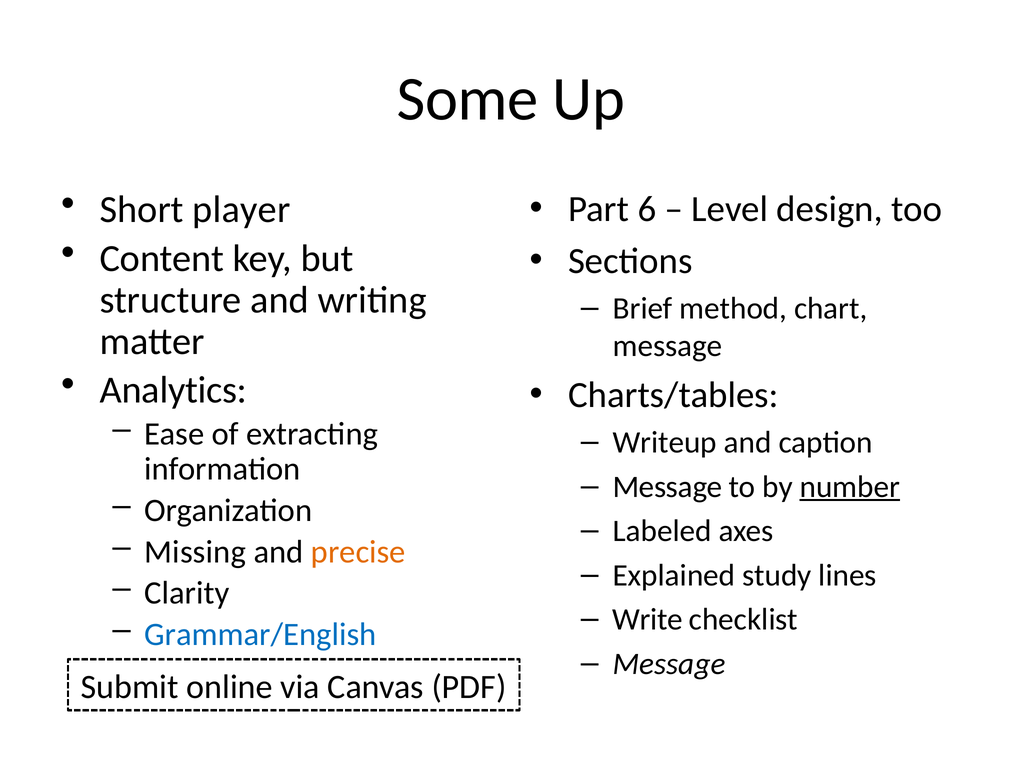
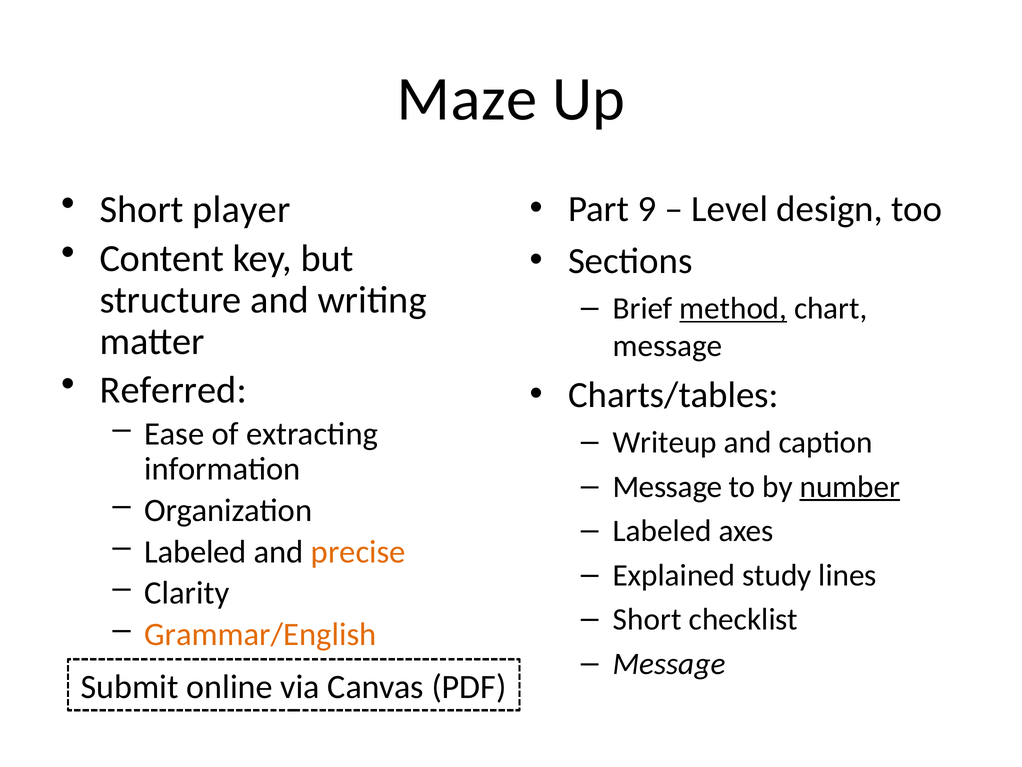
Some: Some -> Maze (467, 99)
6: 6 -> 9 (647, 209)
method underline: none -> present (733, 308)
Analytics: Analytics -> Referred (173, 390)
Missing: Missing -> Labeled (195, 551)
Write: Write -> Short (647, 619)
Grammar/English colour: blue -> orange (260, 634)
